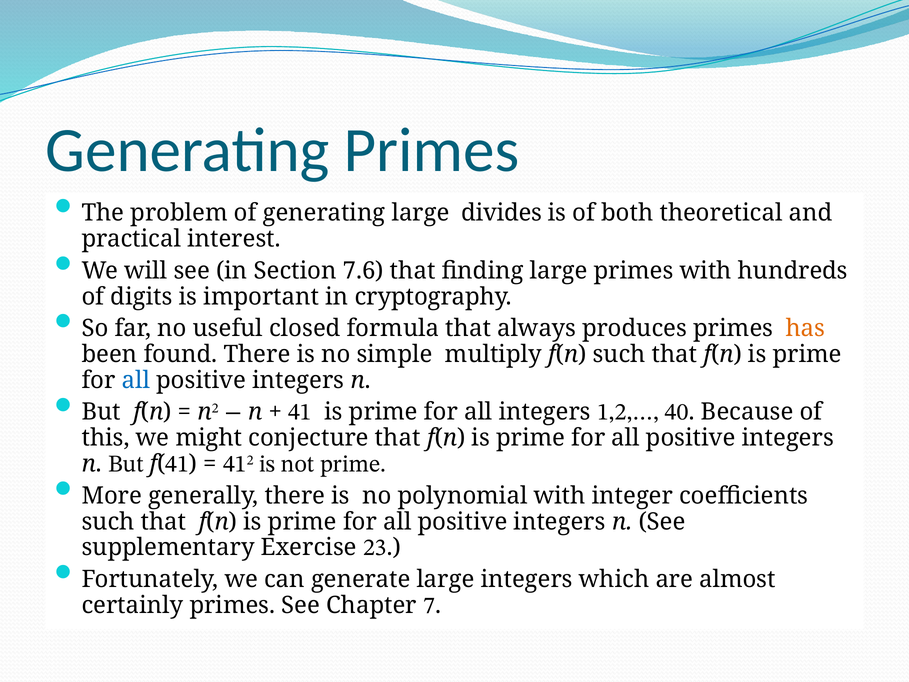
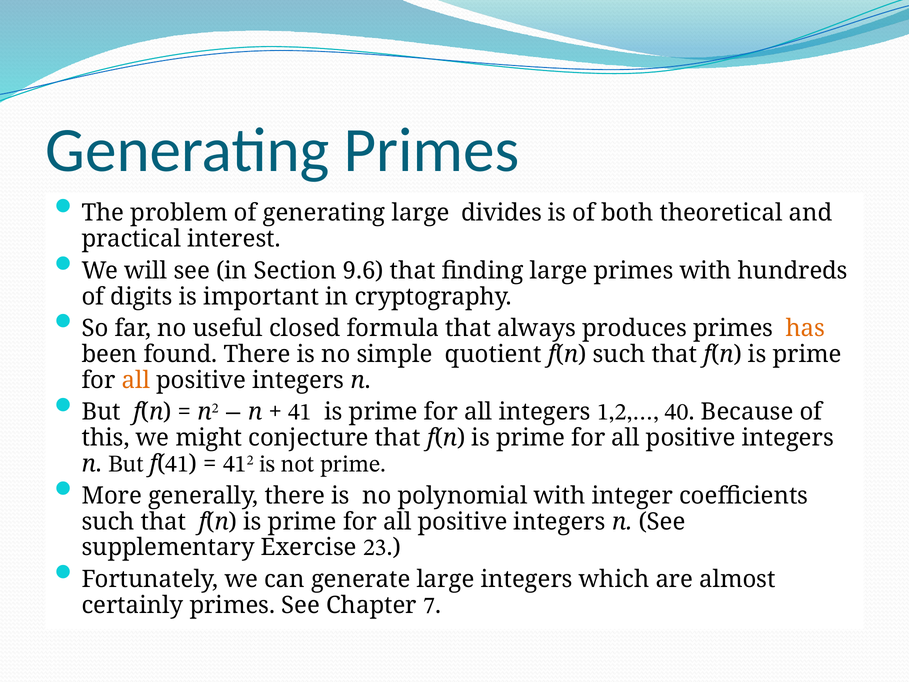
7.6: 7.6 -> 9.6 (363, 271)
multiply: multiply -> quotient (493, 354)
all colour: blue -> orange (136, 380)
